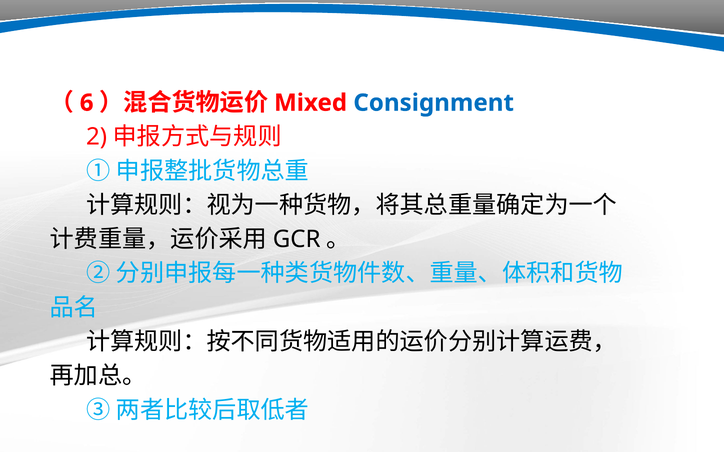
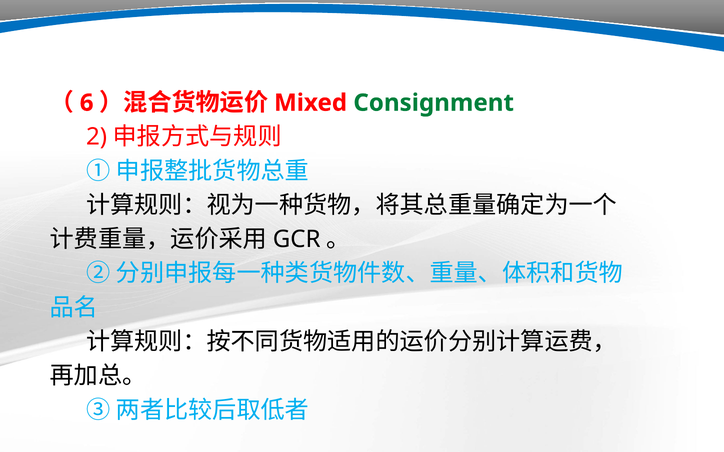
Consignment colour: blue -> green (434, 103)
